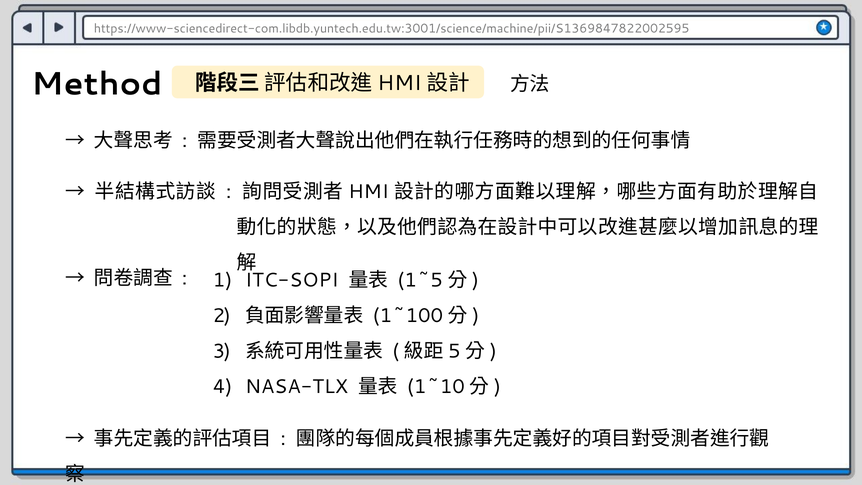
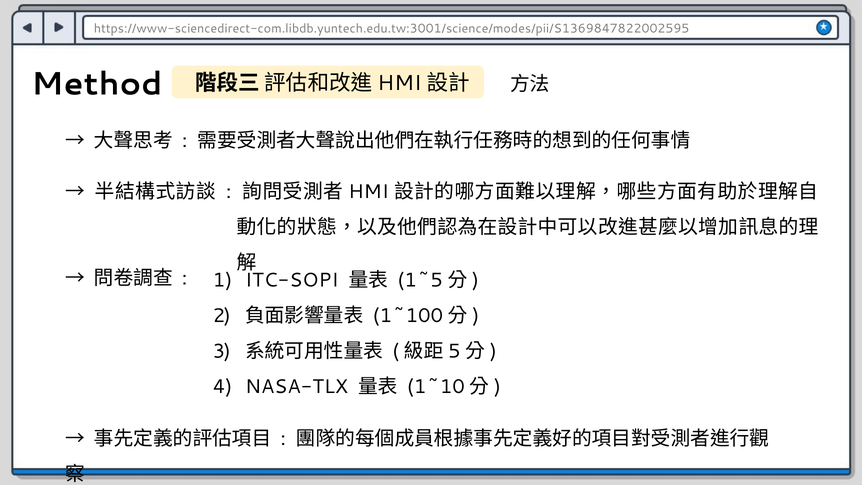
https://www-sciencedirect-com.libdb.yuntech.edu.tw:3001/science/machine/pii/S1369847822002595: https://www-sciencedirect-com.libdb.yuntech.edu.tw:3001/science/machine/pii/S1369847822002595 -> https://www-sciencedirect-com.libdb.yuntech.edu.tw:3001/science/modes/pii/S1369847822002595 (392, 29)
